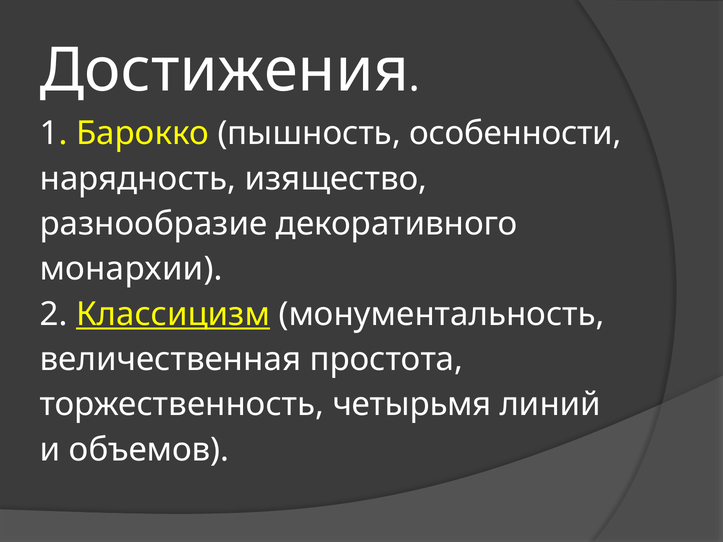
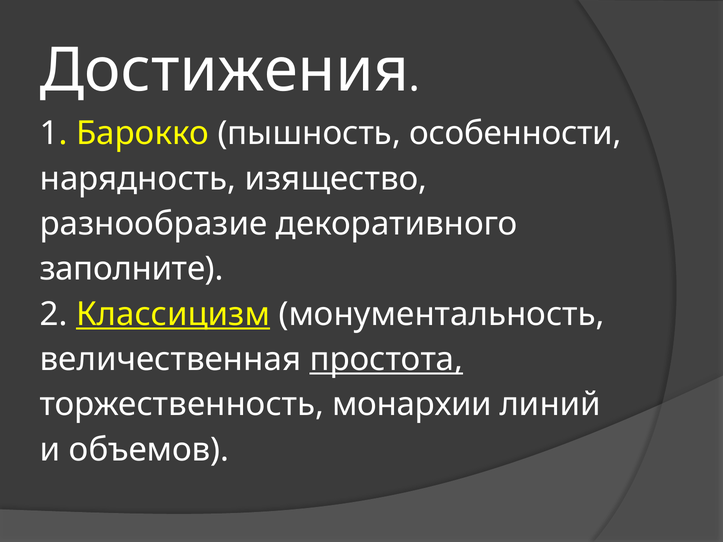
монархии: монархии -> заполните (131, 269)
простота underline: none -> present (386, 359)
четырьмя: четырьмя -> монархии (412, 405)
